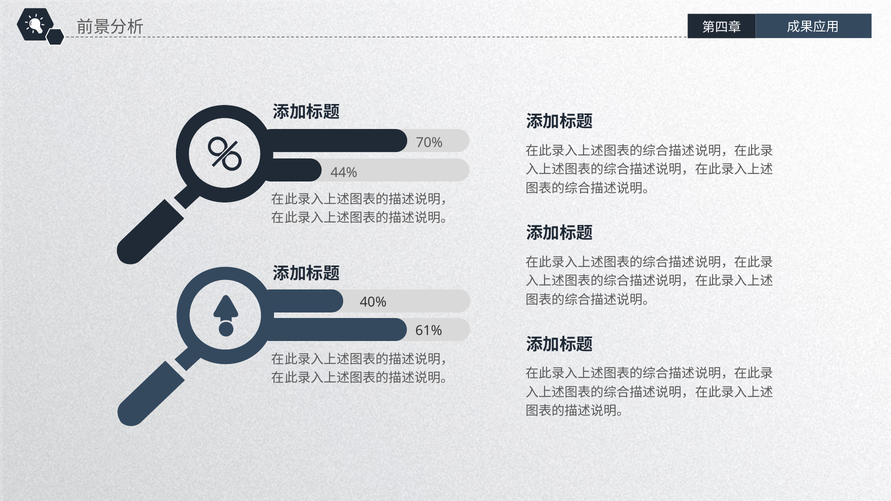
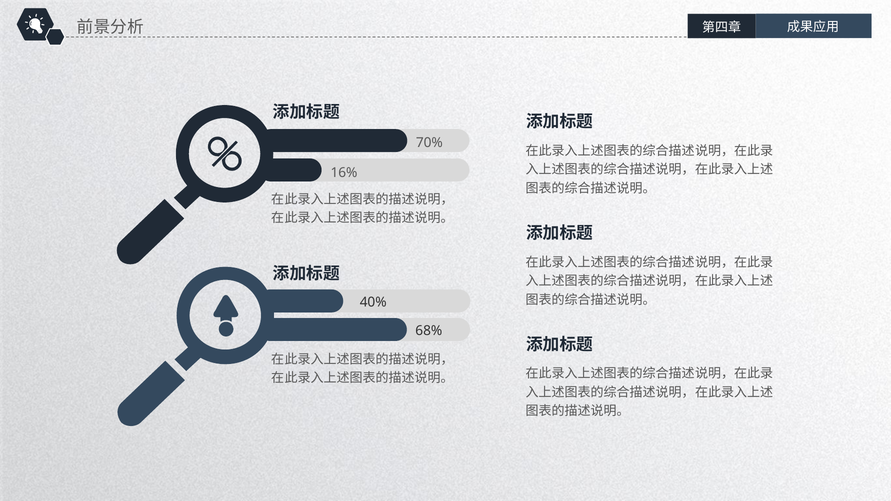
44%: 44% -> 16% (344, 173)
61%: 61% -> 68% (429, 331)
